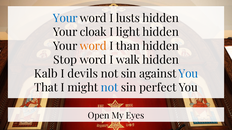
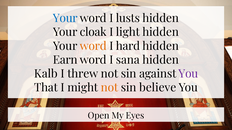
than: than -> hard (128, 46)
Stop: Stop -> Earn (65, 60)
walk: walk -> sana (128, 60)
devils: devils -> threw (83, 74)
You colour: blue -> purple (188, 74)
not colour: blue -> orange (109, 88)
perfect: perfect -> believe (158, 88)
